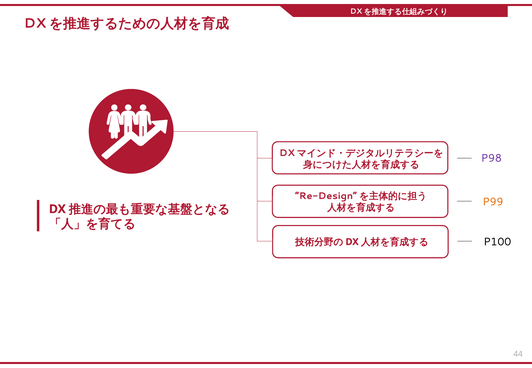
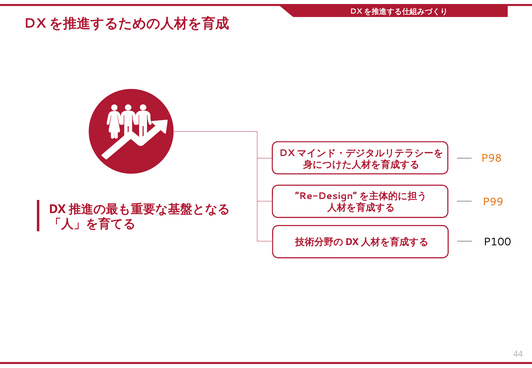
P98 colour: purple -> orange (491, 158)
